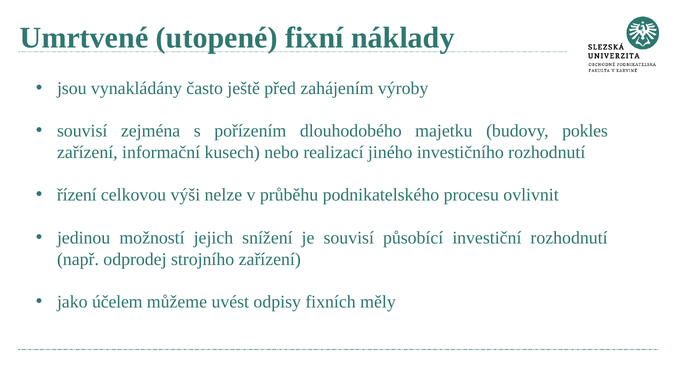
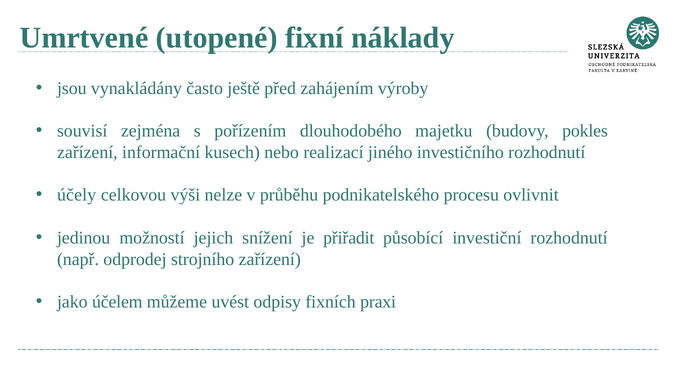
řízení: řízení -> účely (77, 195)
je souvisí: souvisí -> přiřadit (349, 238)
měly: měly -> praxi (378, 302)
